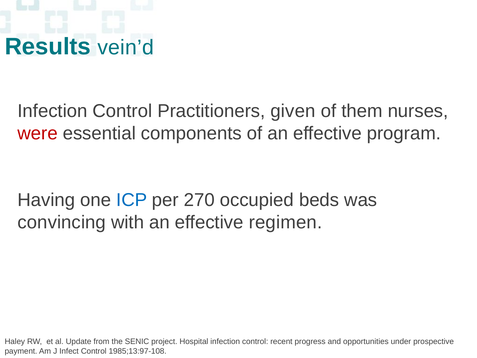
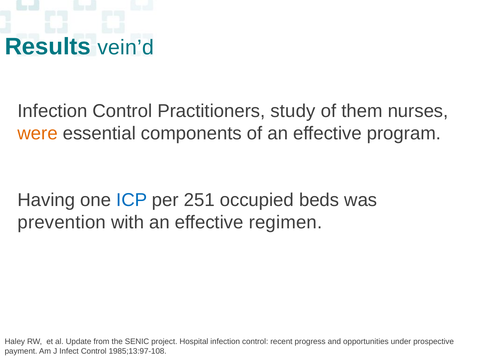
given: given -> study (293, 111)
were colour: red -> orange (38, 133)
270: 270 -> 251 (199, 200)
convincing: convincing -> prevention (62, 222)
